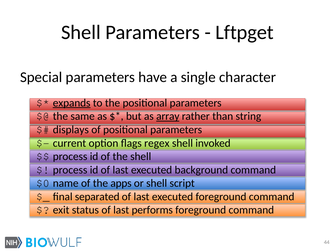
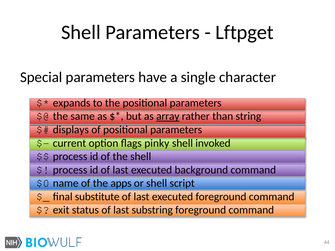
expands underline: present -> none (72, 103)
regex: regex -> pinky (157, 143)
separated: separated -> substitute (97, 197)
performs: performs -> substring (152, 210)
